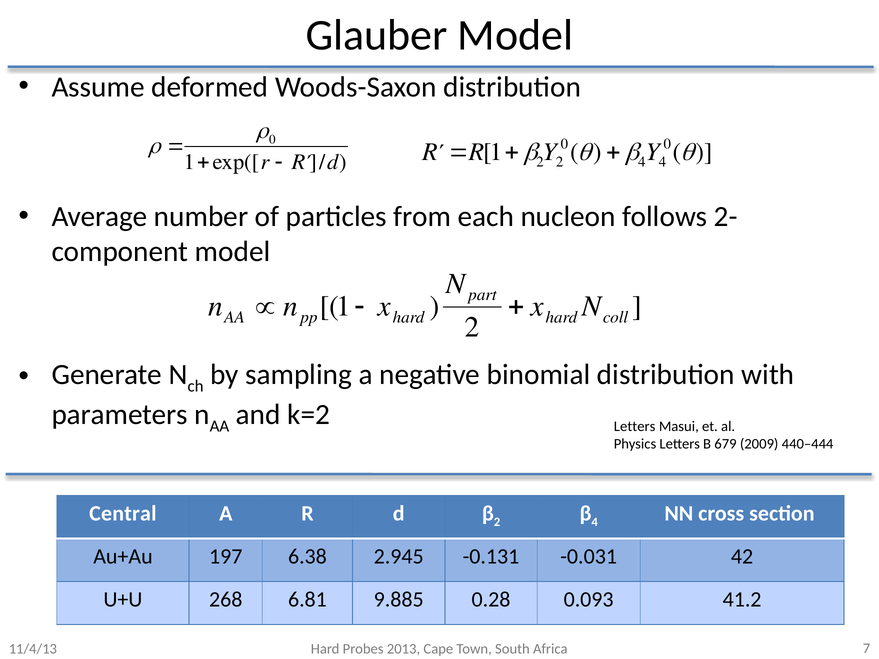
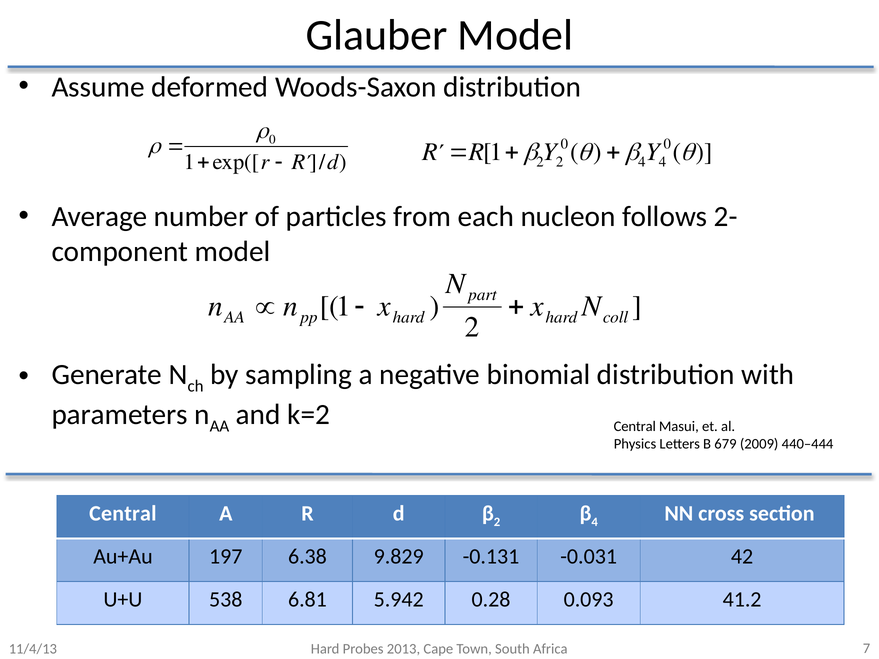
Letters: Letters -> Central (635, 426)
2.945: 2.945 -> 9.829 (399, 557)
268: 268 -> 538 (226, 600)
9.885: 9.885 -> 5.942 (399, 600)
